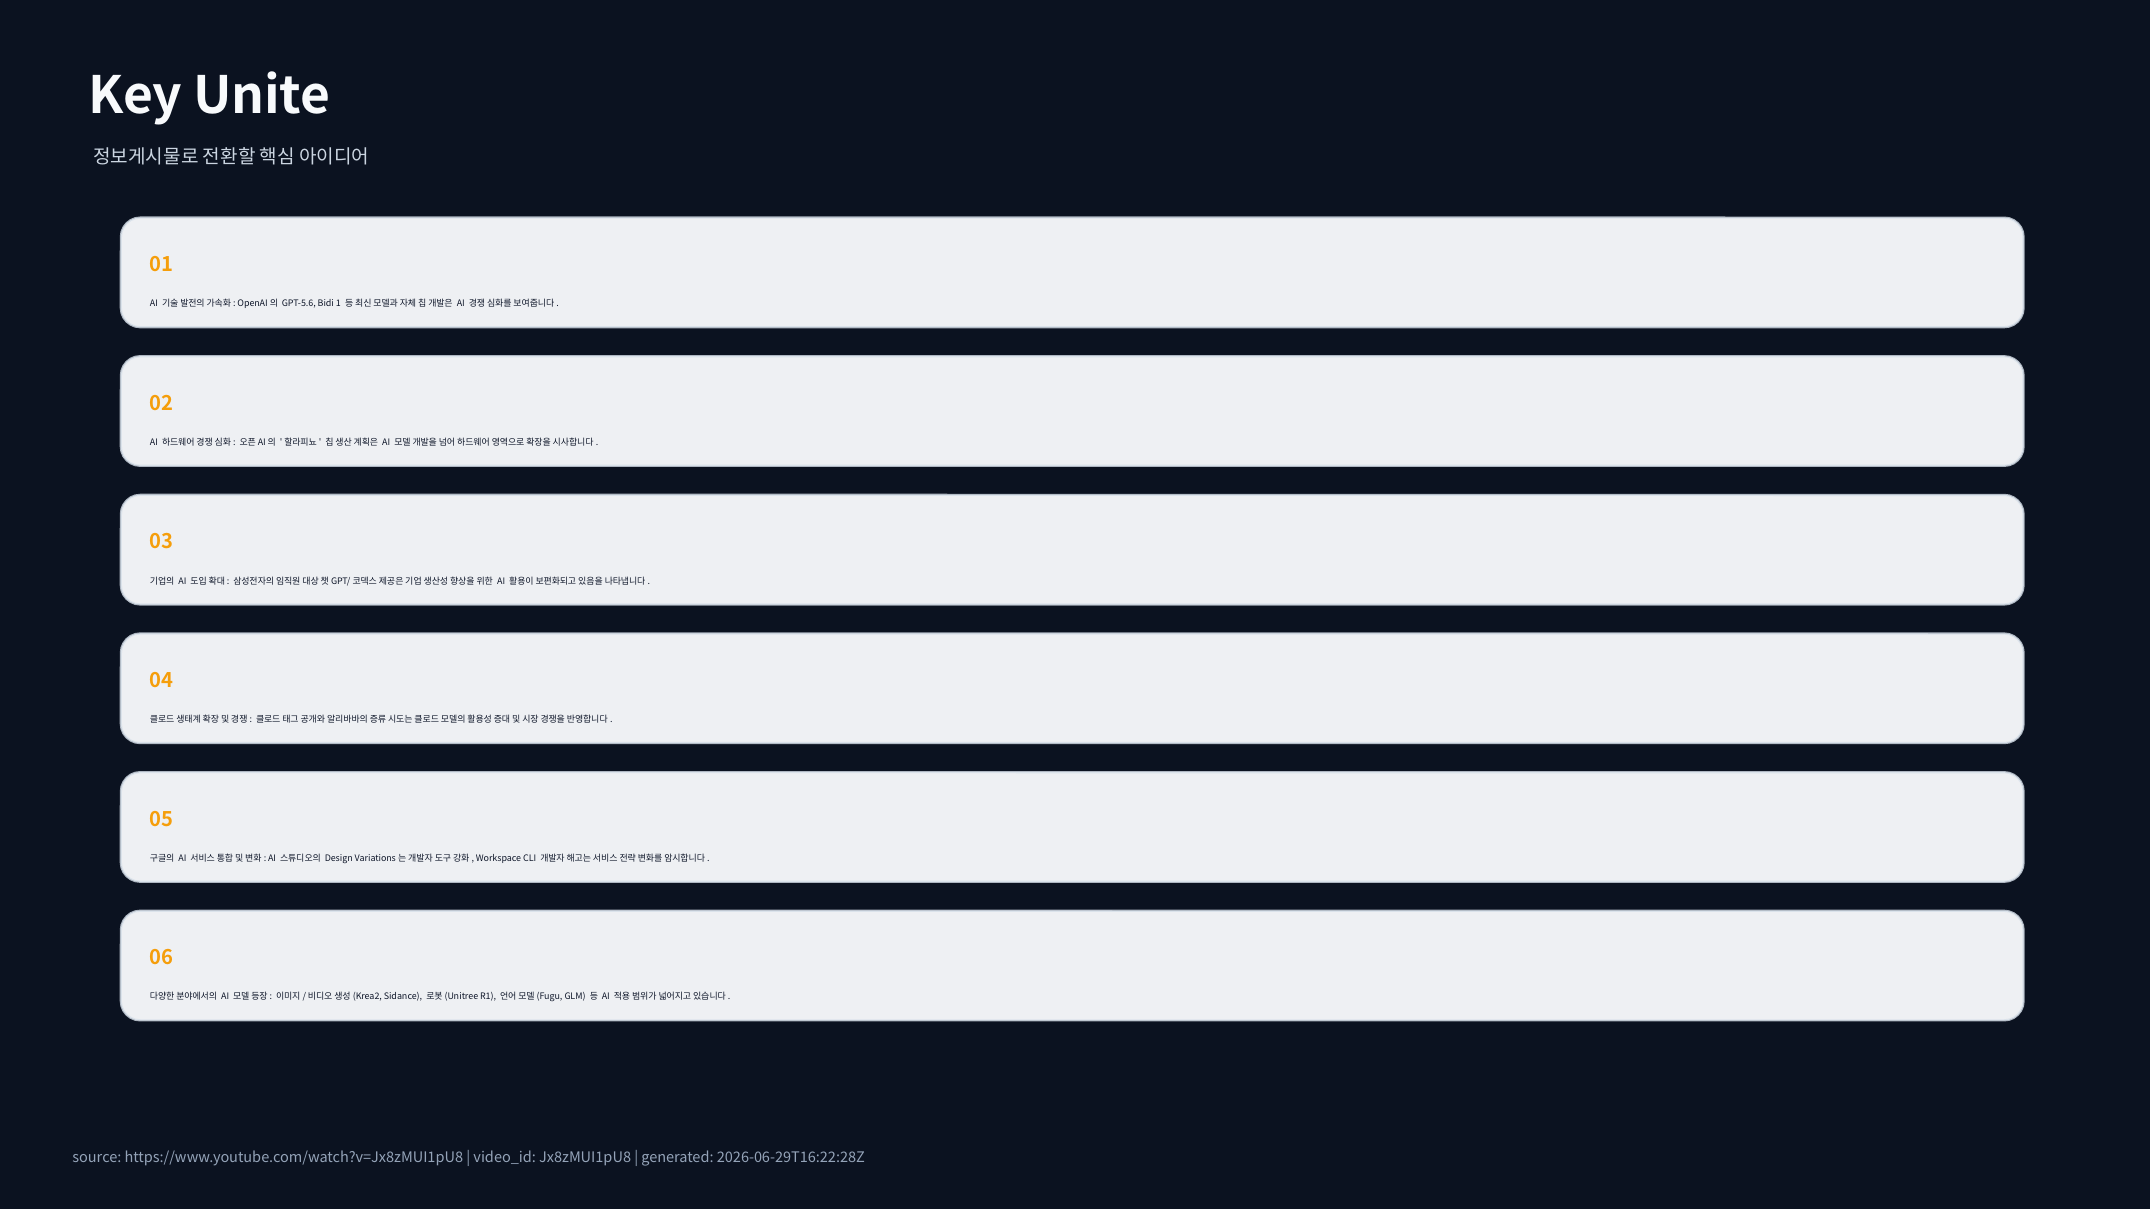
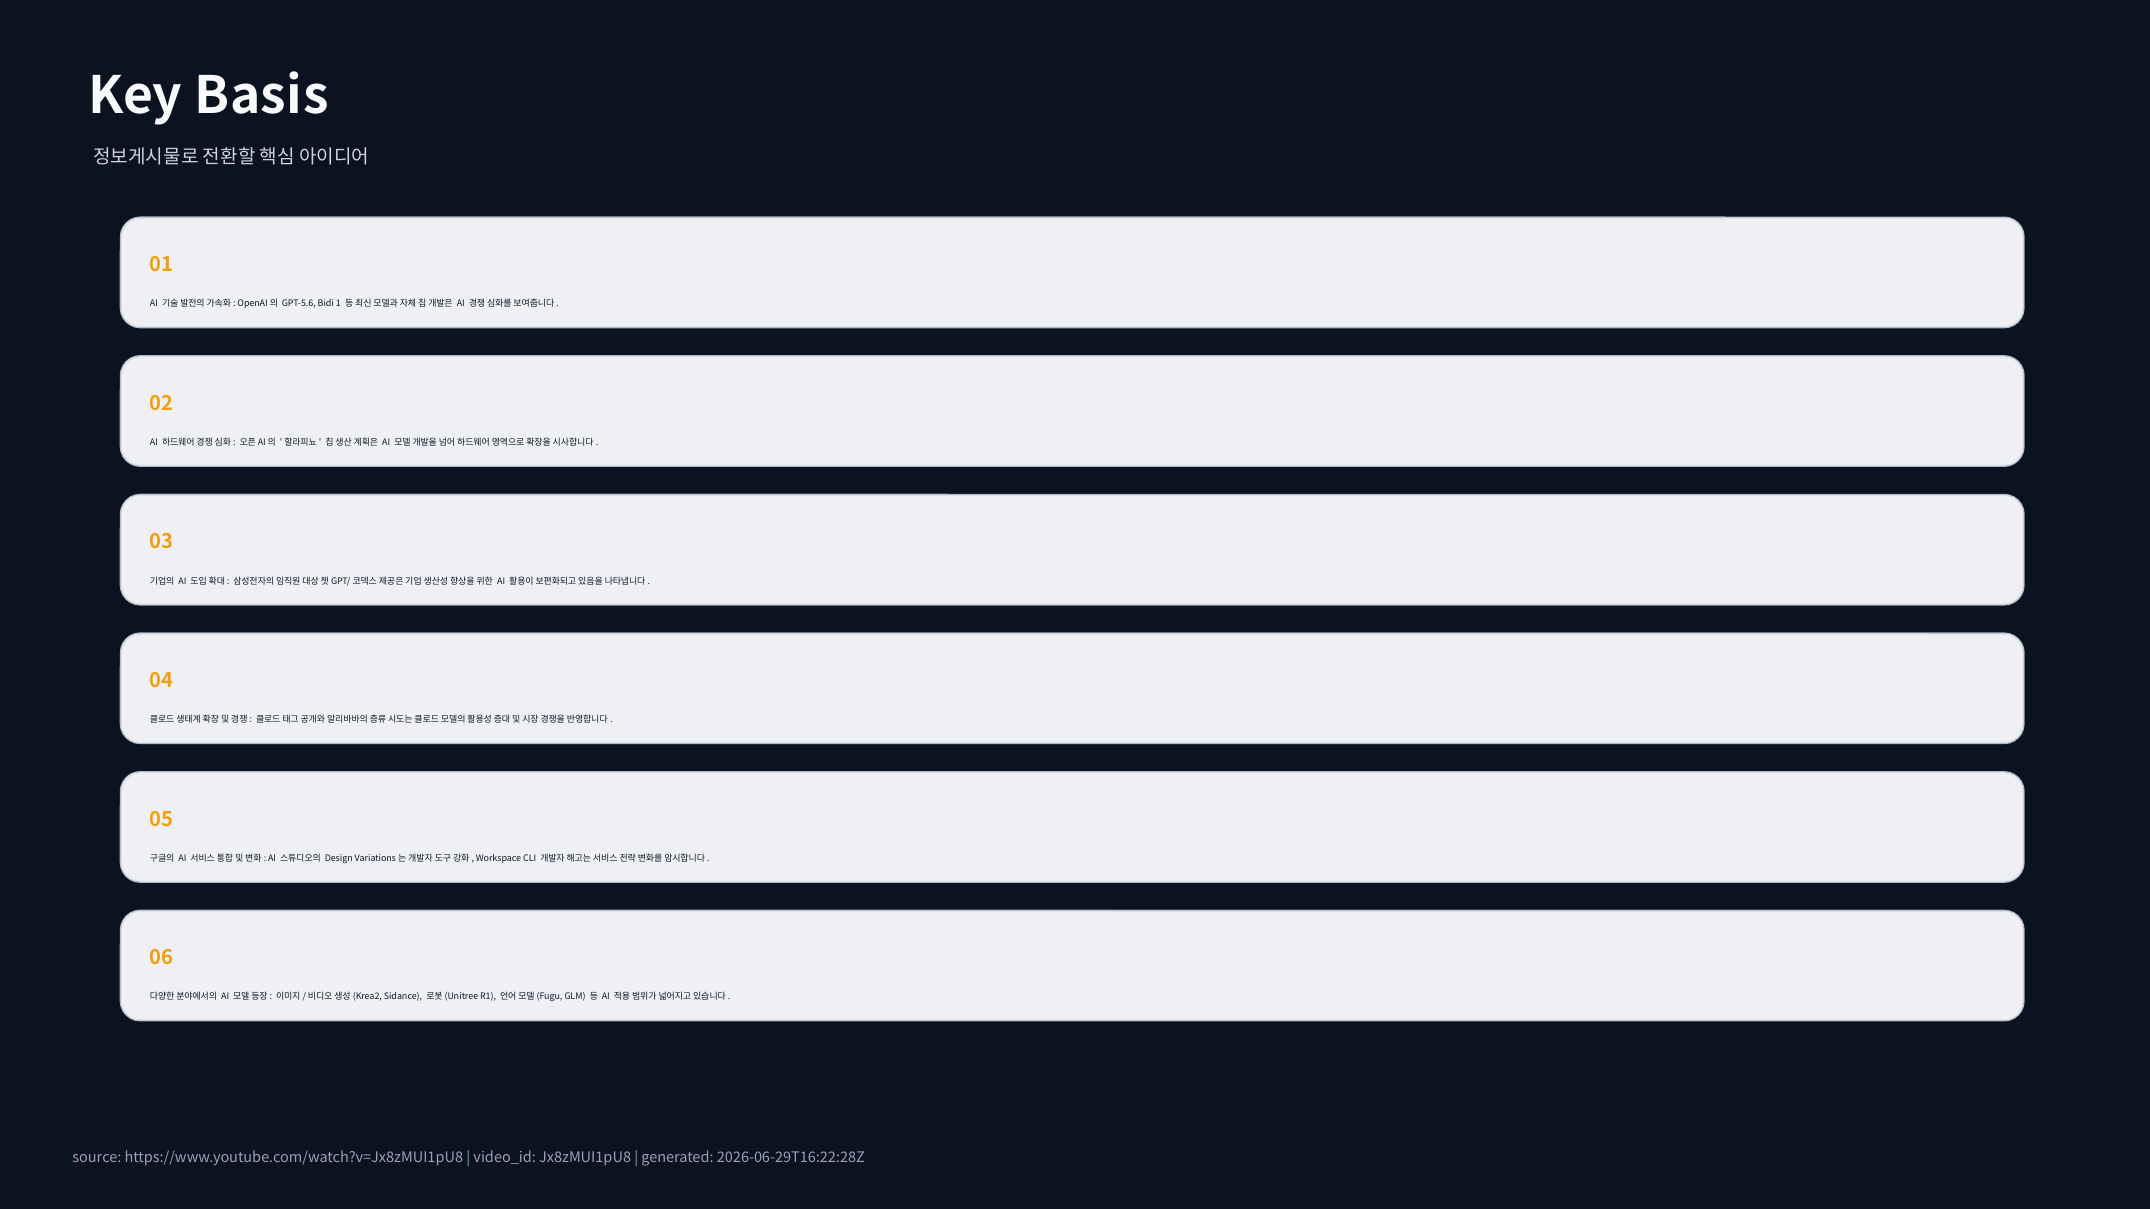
Unite: Unite -> Basis (262, 96)
